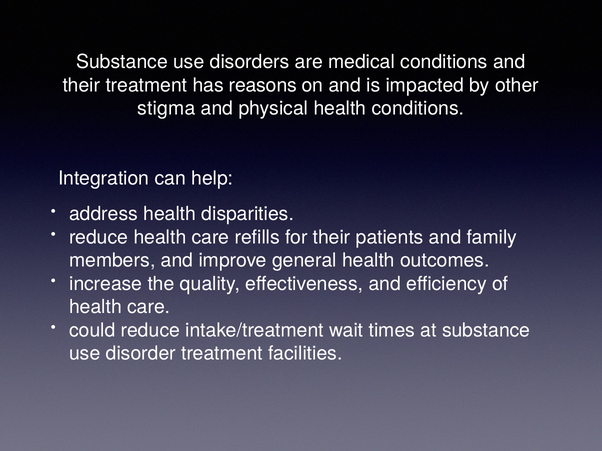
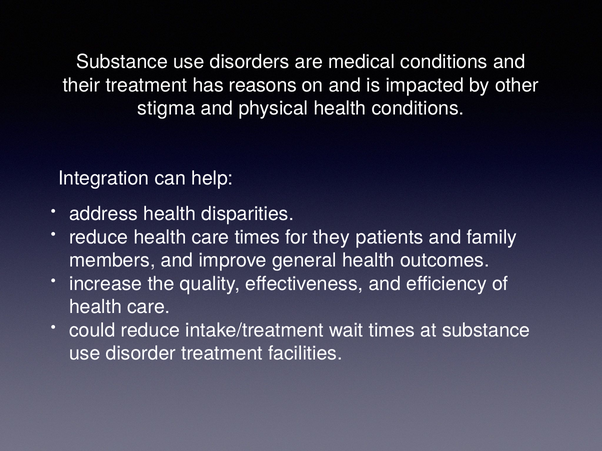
care refills: refills -> times (257, 237)
for their: their -> they (332, 237)
